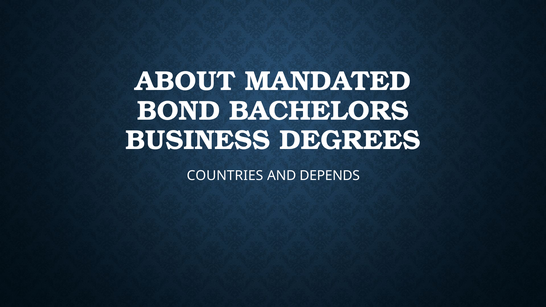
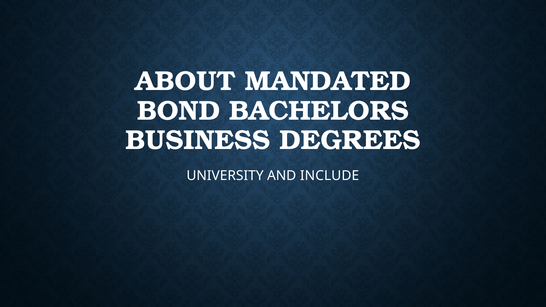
COUNTRIES: COUNTRIES -> UNIVERSITY (225, 176)
DEPENDS: DEPENDS -> INCLUDE (330, 176)
